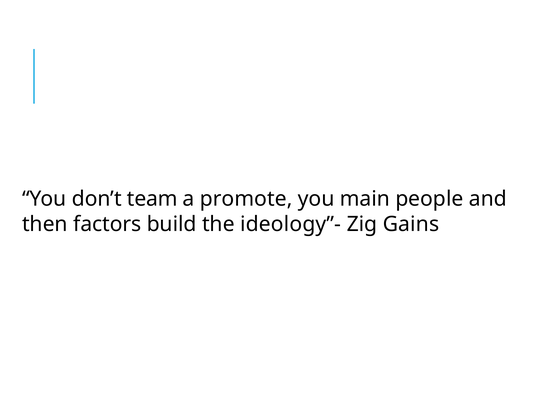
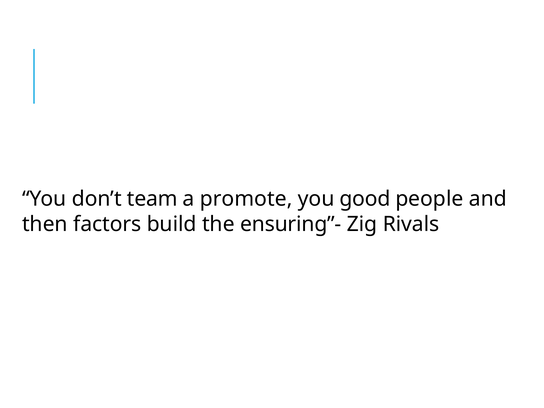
main: main -> good (365, 199)
ideology”-: ideology”- -> ensuring”- (291, 224)
Gains: Gains -> Rivals (411, 224)
